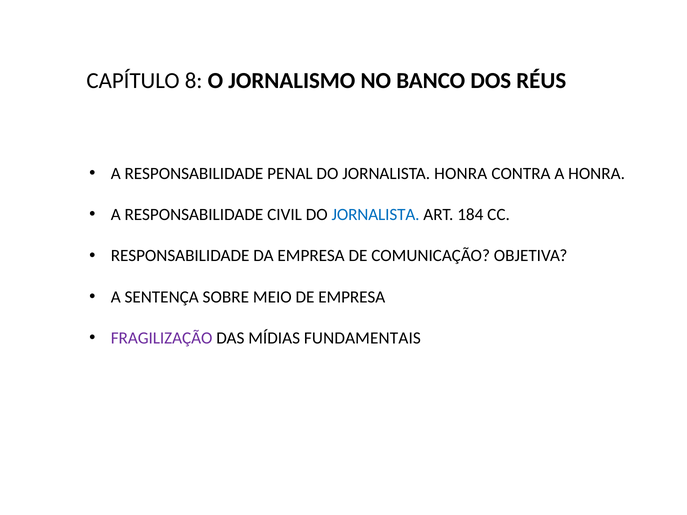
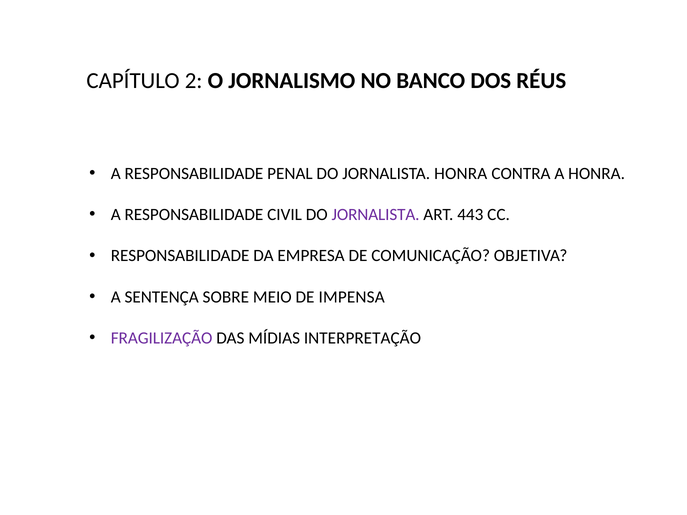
8: 8 -> 2 (194, 81)
JORNALISTA colour: blue -> purple (376, 215)
184: 184 -> 443 (470, 215)
DE EMPRESA: EMPRESA -> IMPENSA (352, 297)
FUNDAMENTAIS: FUNDAMENTAIS -> INTERPRETAÇÃO (362, 338)
